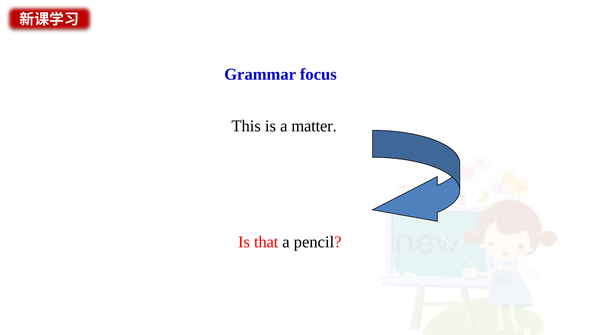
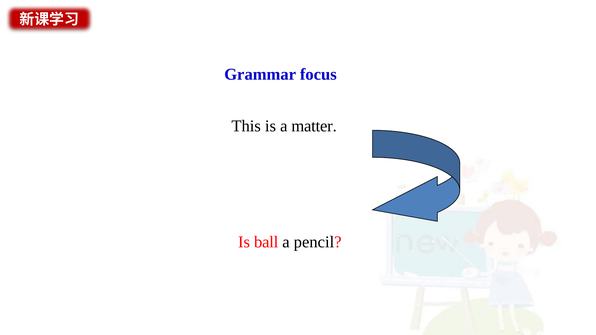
that: that -> ball (266, 242)
